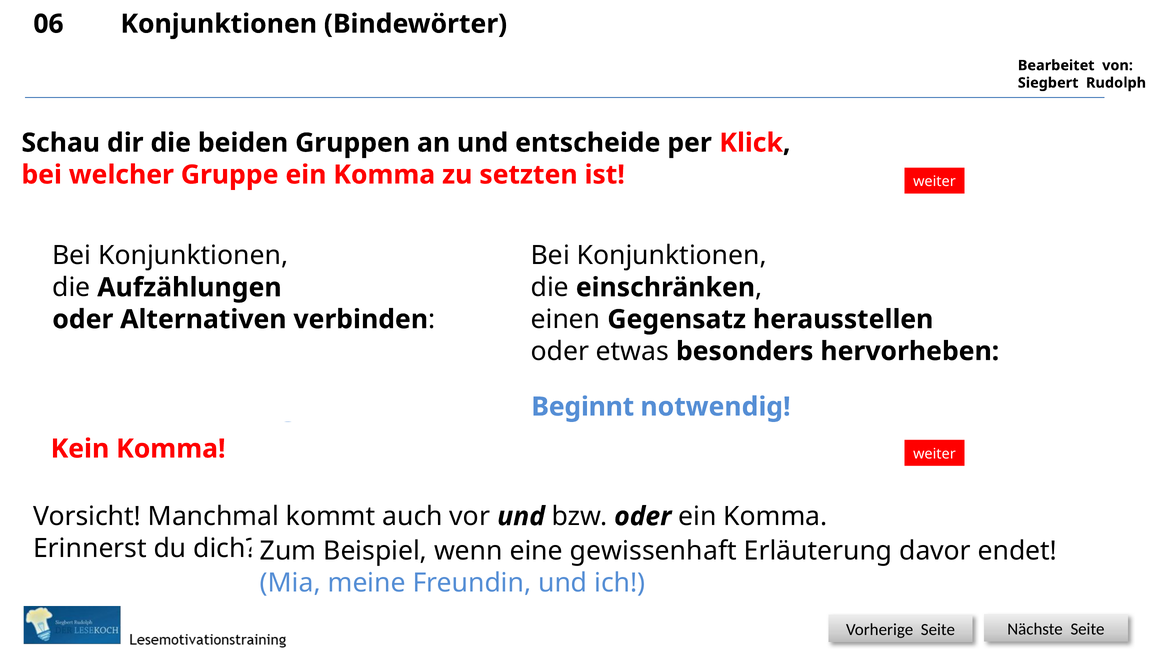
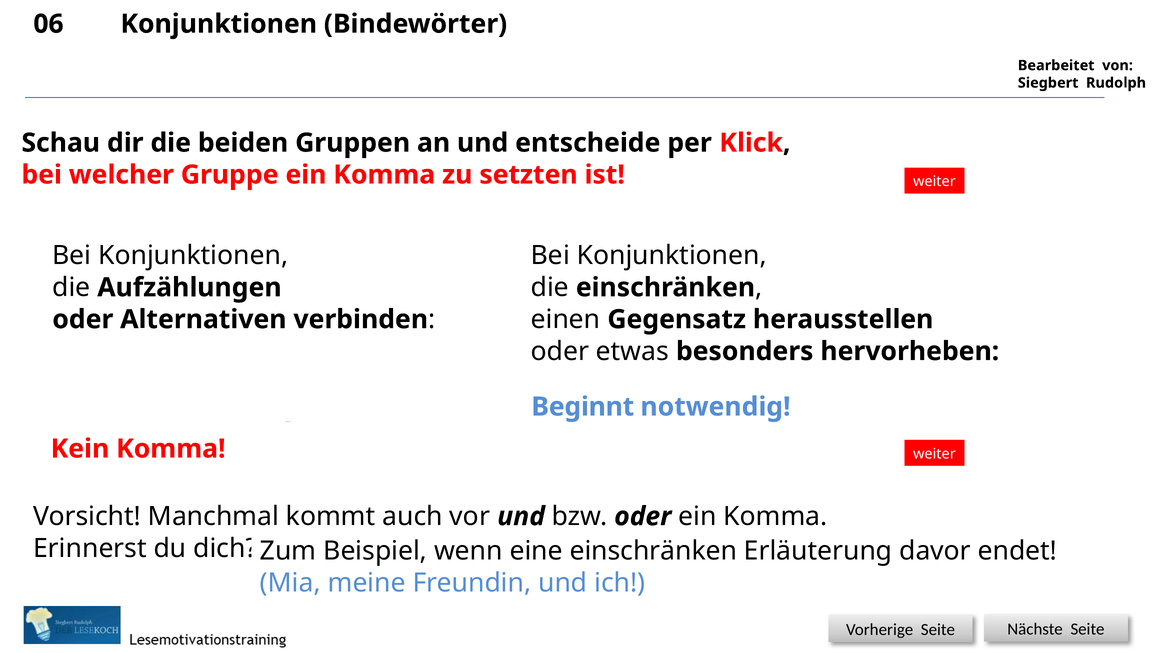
eine gewissenhaft: gewissenhaft -> einschränken (653, 551)
